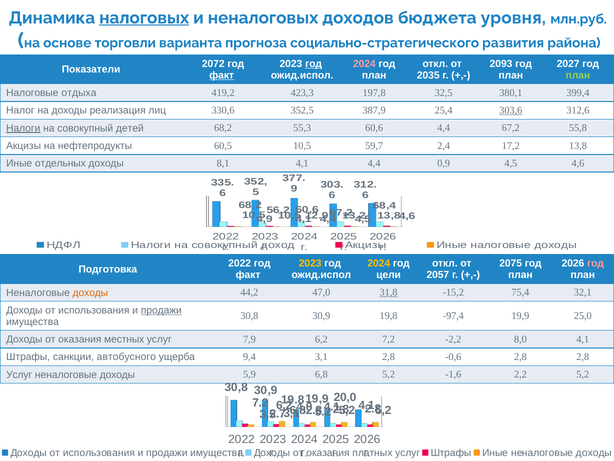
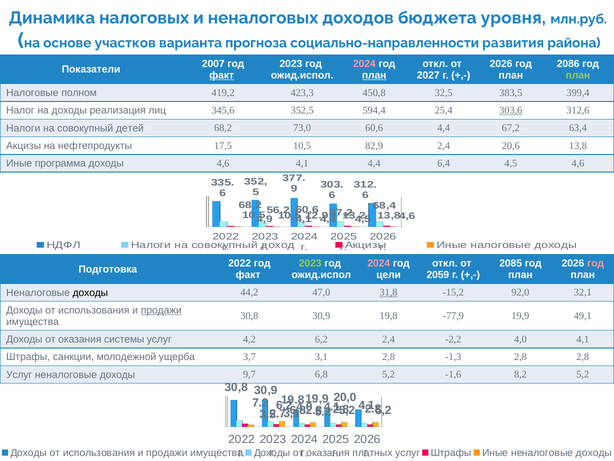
налоговых underline: present -> none (144, 18)
торговли: торговли -> участков (125, 43)
социально-стратегического: социально-стратегического -> социально-направленности (385, 43)
2072: 2072 -> 2007 (213, 64)
год underline: present -> none (314, 64)
2093: 2093 -> 2026 (501, 64)
2027: 2027 -> 2086 (568, 64)
план underline: none -> present (374, 75)
2035: 2035 -> 2027 (428, 75)
отдыха: отдыха -> полном (79, 93)
197,8: 197,8 -> 450,8 (374, 93)
380,1: 380,1 -> 383,5 (511, 93)
330,6: 330,6 -> 345,6 (223, 110)
387,9: 387,9 -> 594,4 (374, 110)
Налоги underline: present -> none (23, 128)
55,3: 55,3 -> 73,0 (302, 128)
55,8: 55,8 -> 63,4 (578, 128)
60,5: 60,5 -> 17,5 (223, 145)
59,7: 59,7 -> 82,9 (374, 145)
17,2: 17,2 -> 20,6 (511, 145)
отдельных: отдельных -> программа (60, 163)
доходы 8,1: 8,1 -> 4,6 (223, 163)
0,9: 0,9 -> 6,4 (444, 163)
2023 colour: yellow -> light green (310, 263)
2024 colour: yellow -> pink (379, 263)
2075: 2075 -> 2085 (511, 263)
2057: 2057 -> 2059 (438, 275)
доходы colour: orange -> black (90, 292)
75,4: 75,4 -> 92,0 (520, 292)
-97,4: -97,4 -> -77,9 (453, 316)
25,0: 25,0 -> 49,1 (583, 316)
местных: местных -> системы (124, 339)
7,9: 7,9 -> 4,2 (249, 339)
6,2 7,2: 7,2 -> 2,4 (389, 339)
-2,2 8,0: 8,0 -> 4,0 (520, 339)
автобусного: автобусного -> молодежной (126, 357)
9,4: 9,4 -> 3,7 (249, 356)
-0,6: -0,6 -> -1,3 (453, 356)
5,9: 5,9 -> 9,7 (249, 374)
2,2: 2,2 -> 8,2 (520, 374)
